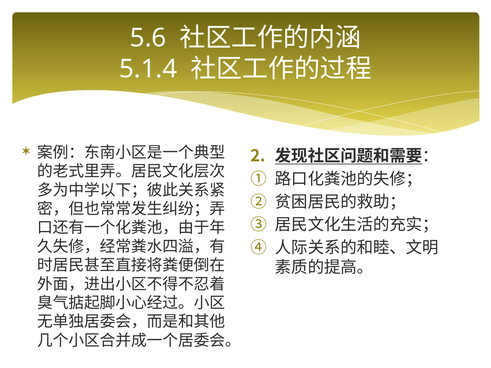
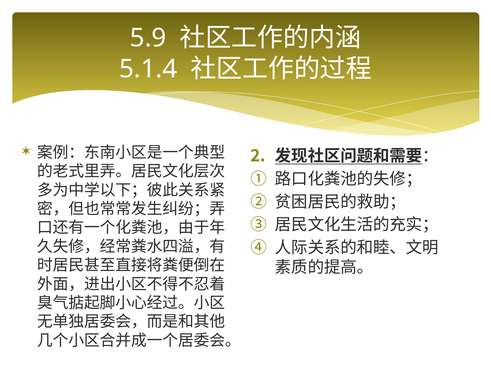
5.6: 5.6 -> 5.9 (148, 38)
